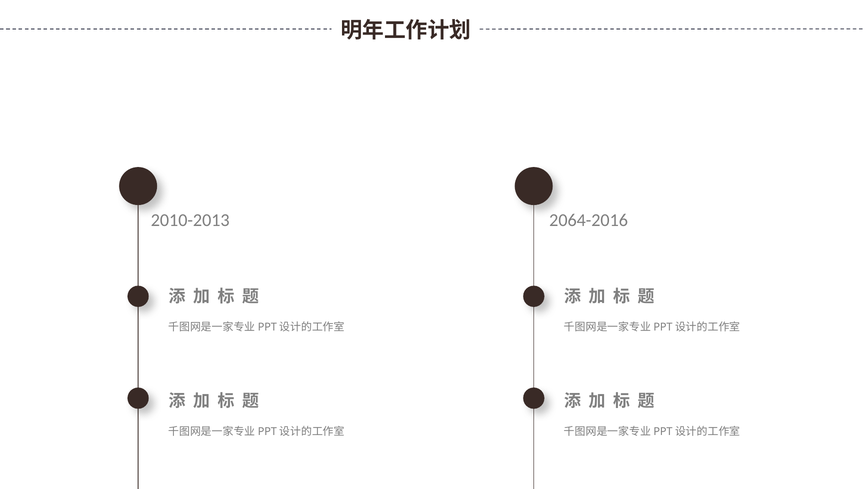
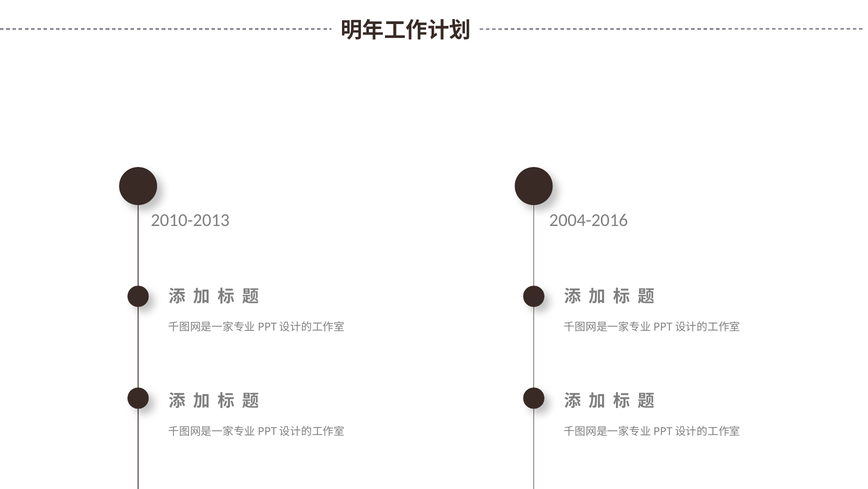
2064-2016: 2064-2016 -> 2004-2016 (589, 220)
